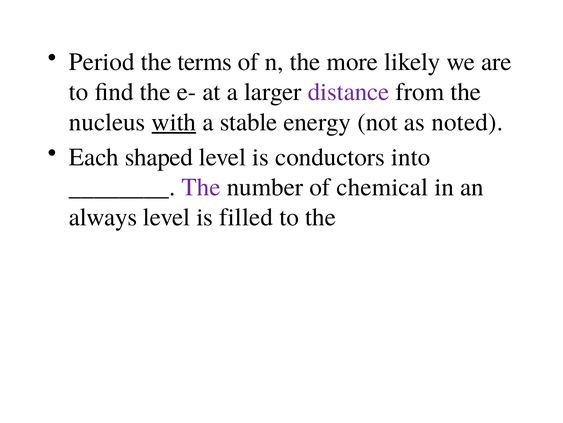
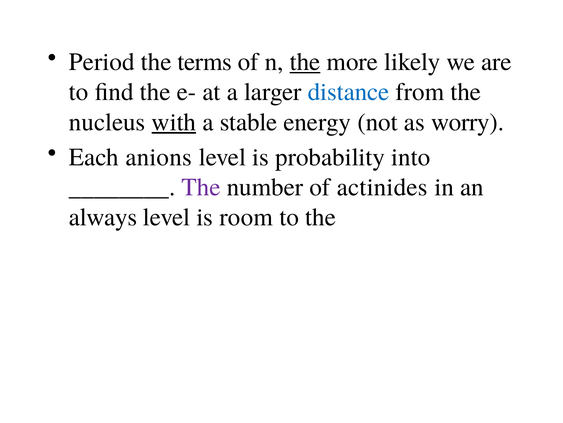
the underline: none -> present (305, 62)
distance colour: purple -> blue (349, 92)
noted: noted -> worry (467, 122)
shaped: shaped -> anions (159, 157)
conductors: conductors -> probability (330, 157)
chemical: chemical -> actinides (382, 187)
filled: filled -> room (246, 217)
